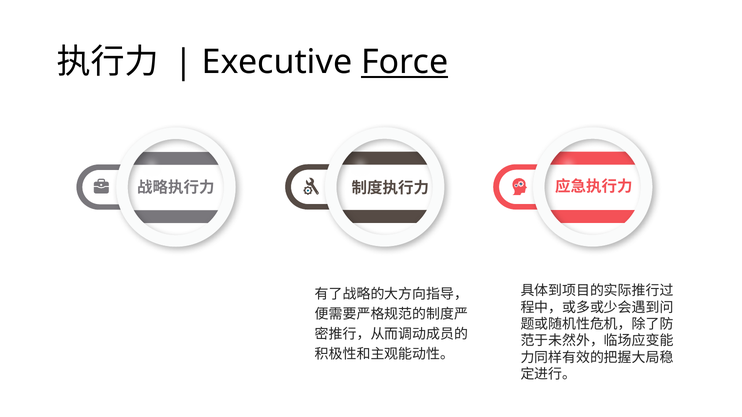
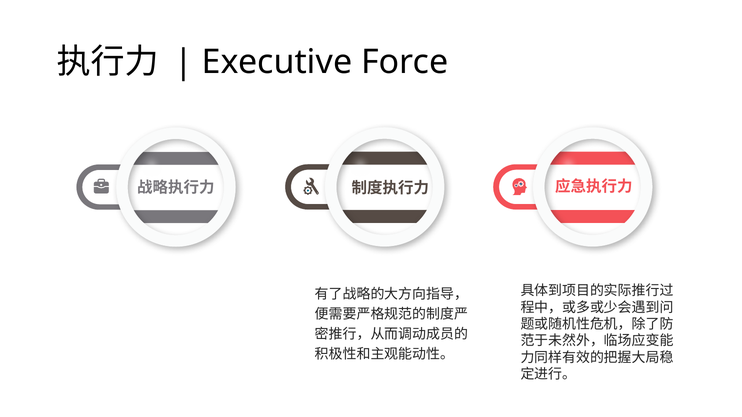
Force underline: present -> none (405, 62)
